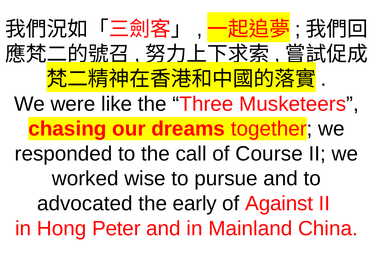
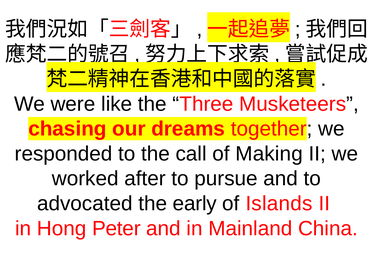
Course: Course -> Making (269, 154)
wise: wise -> after (145, 178)
Against: Against -> Islands (279, 203)
